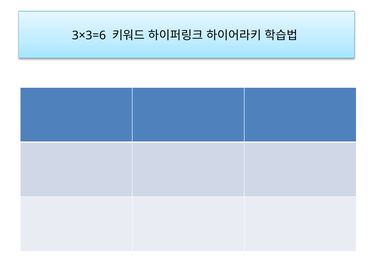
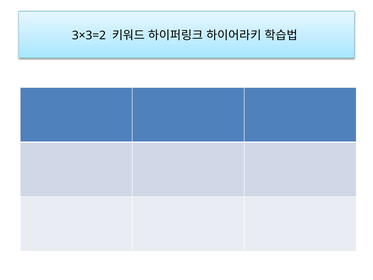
3×3=6: 3×3=6 -> 3×3=2 (89, 35)
